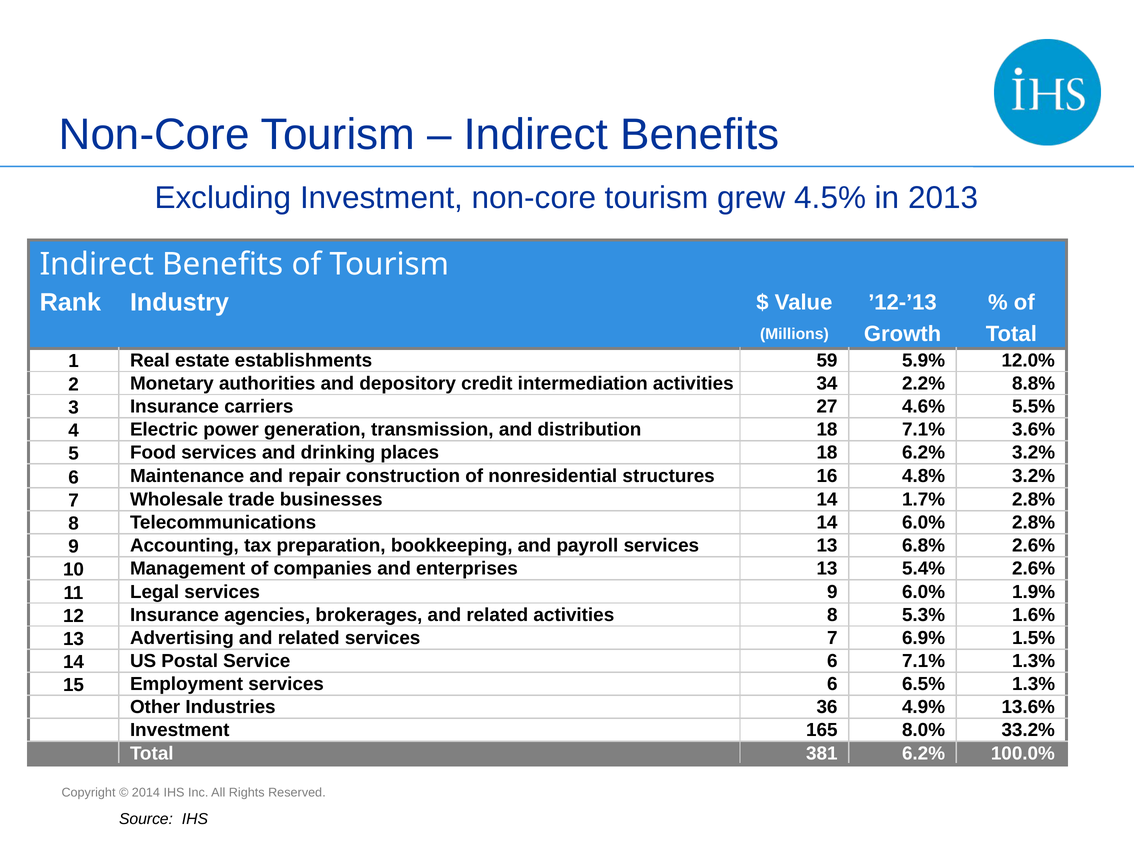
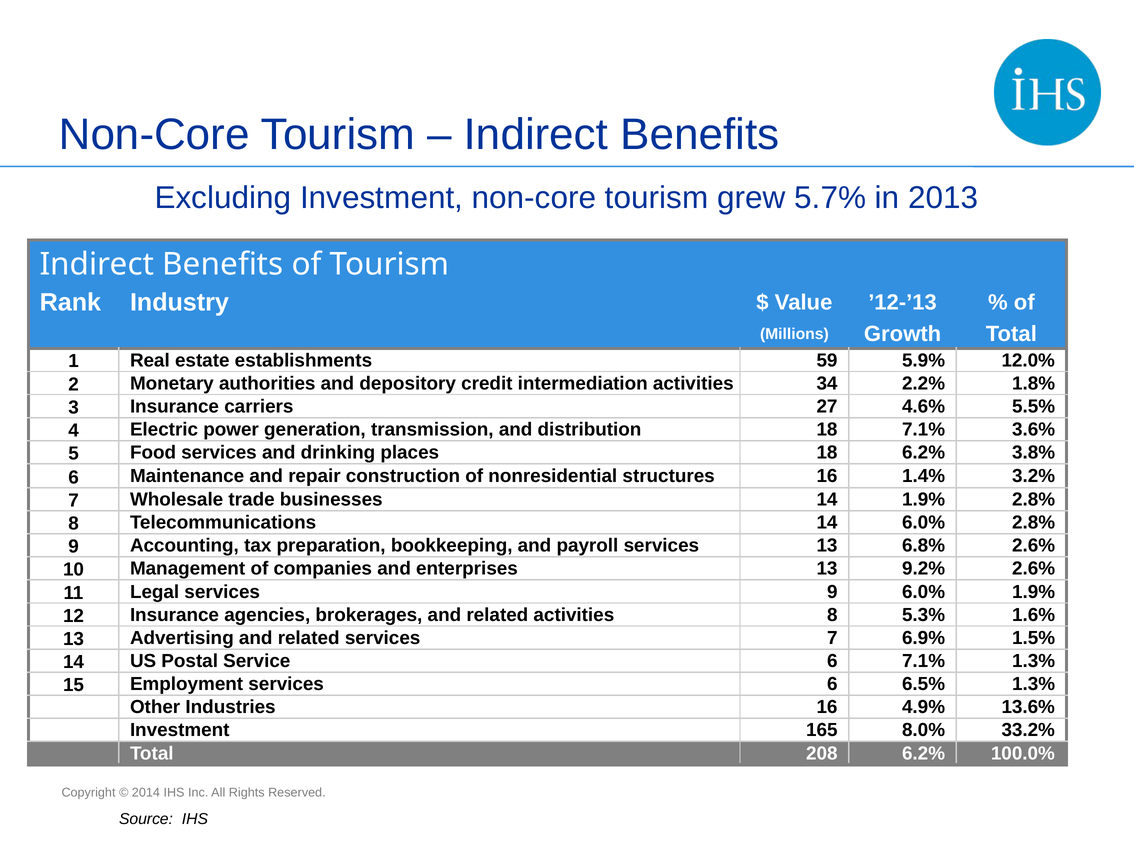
4.5%: 4.5% -> 5.7% (830, 198)
8.8%: 8.8% -> 1.8% (1034, 384)
6.2% 3.2%: 3.2% -> 3.8% (1034, 453)
4.8%: 4.8% -> 1.4% (924, 476)
14 1.7%: 1.7% -> 1.9% (924, 500)
5.4%: 5.4% -> 9.2% (924, 569)
Industries 36: 36 -> 16 (827, 708)
381: 381 -> 208 (822, 754)
